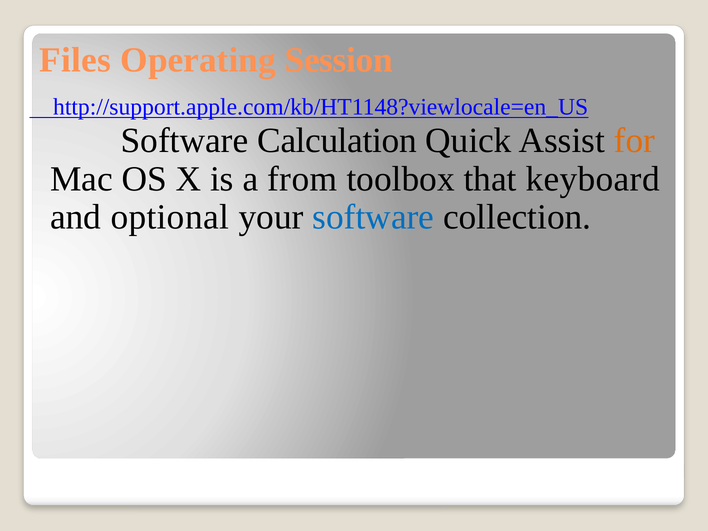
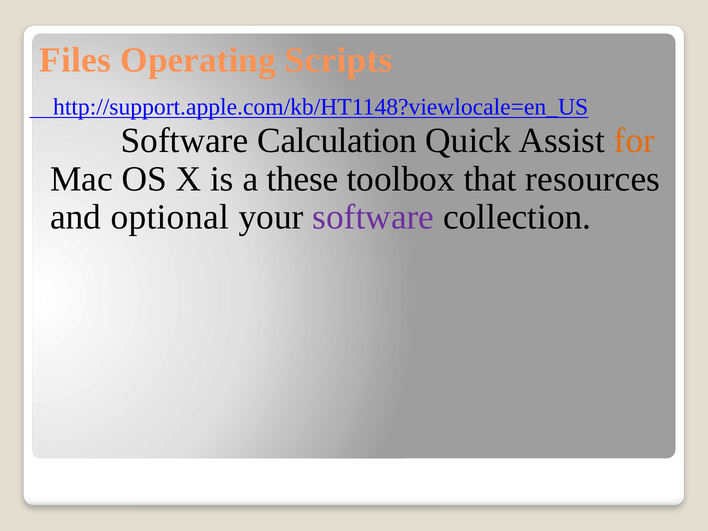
Session: Session -> Scripts (339, 60)
from: from -> these (303, 179)
keyboard: keyboard -> resources (593, 179)
software colour: blue -> purple (373, 217)
